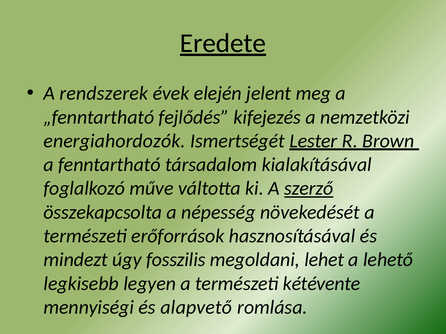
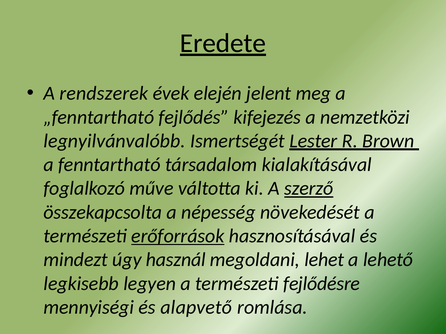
energiahordozók: energiahordozók -> legnyilvánvalóbb (115, 141)
erőforrások underline: none -> present (178, 236)
fosszilis: fosszilis -> használ (176, 260)
kétévente: kétévente -> fejlődésre (322, 284)
